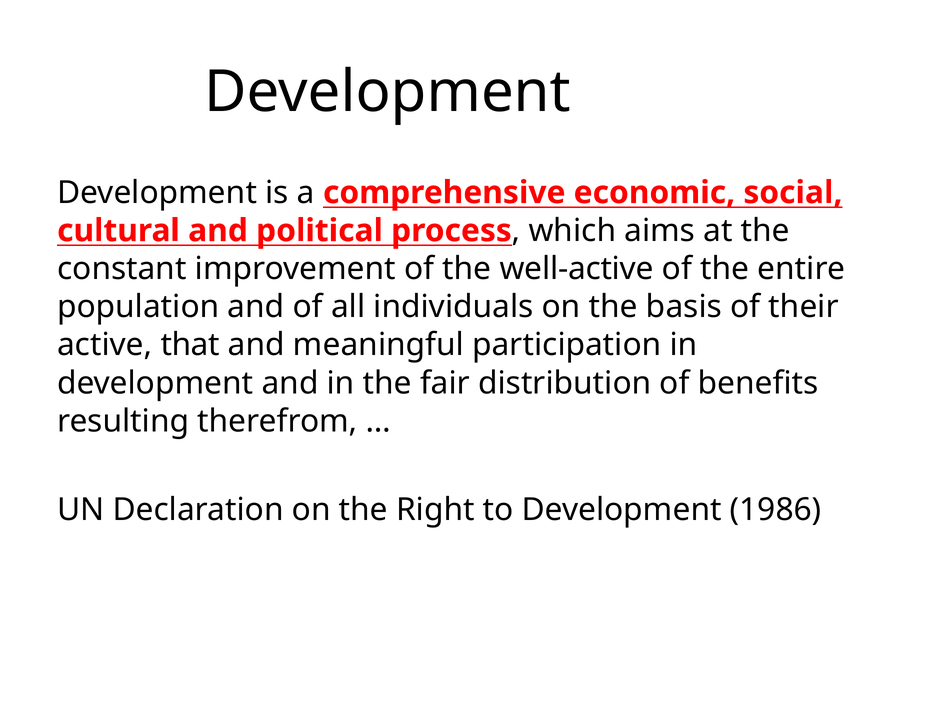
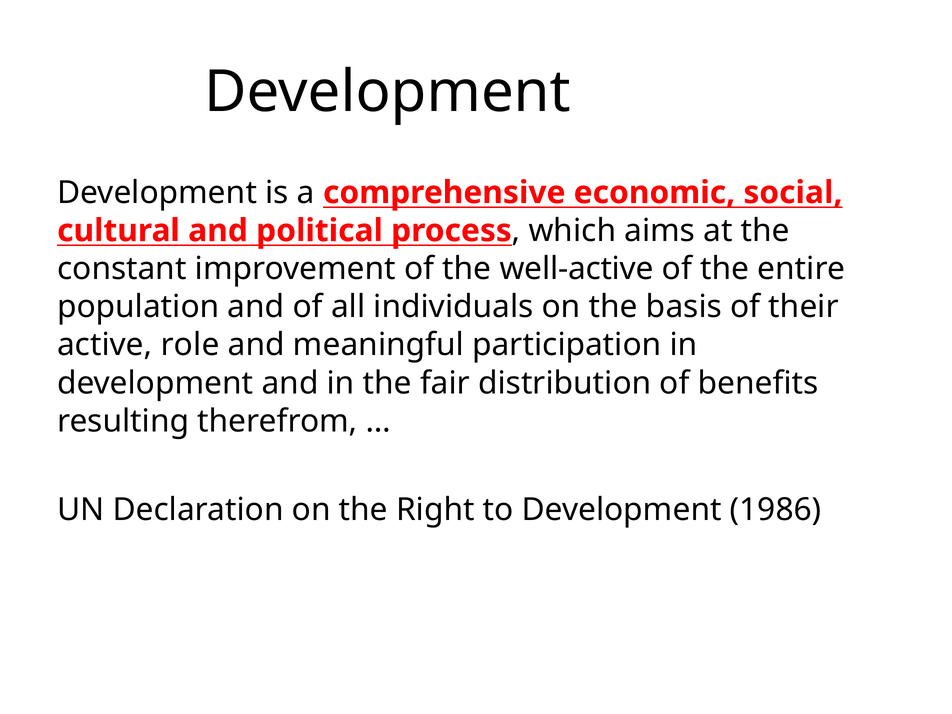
that: that -> role (190, 345)
